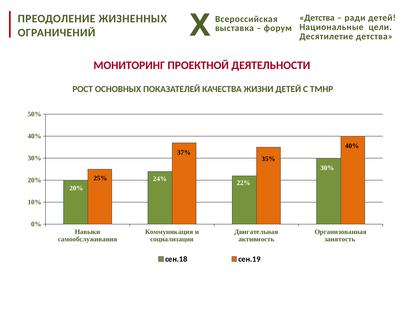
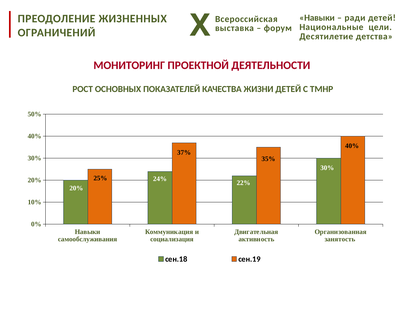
Детства: Детства -> Навыки (317, 18)
